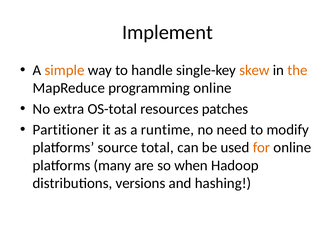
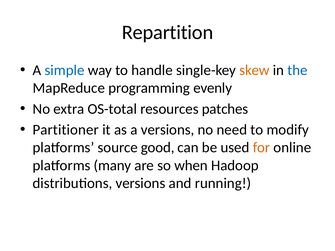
Implement: Implement -> Repartition (168, 32)
simple colour: orange -> blue (65, 70)
the colour: orange -> blue (298, 70)
programming online: online -> evenly (213, 88)
a runtime: runtime -> versions (168, 130)
total: total -> good (158, 148)
hashing: hashing -> running (223, 183)
